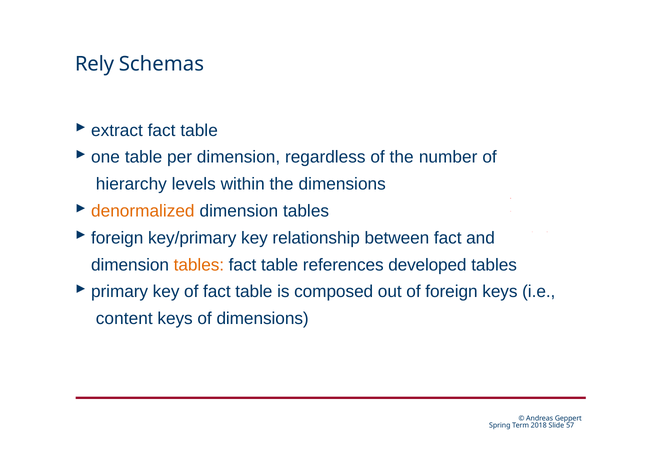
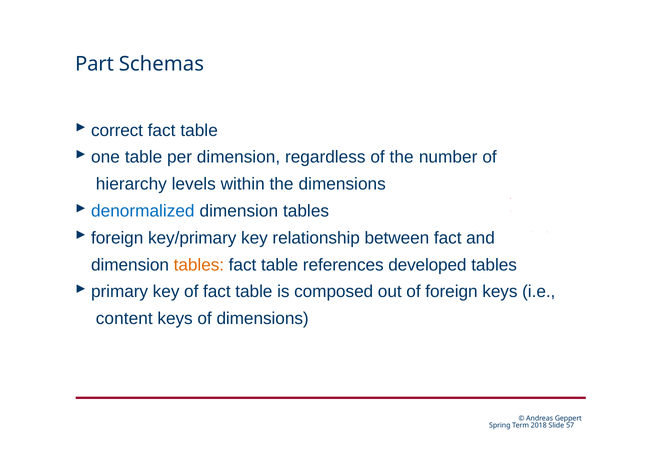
Rely: Rely -> Part (94, 64)
extract: extract -> correct (117, 130)
denormalized colour: orange -> blue (143, 211)
